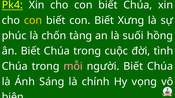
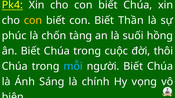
Xưng: Xưng -> Thần (131, 20)
tình: tình -> thôi (163, 51)
mỗi colour: pink -> light blue (73, 67)
